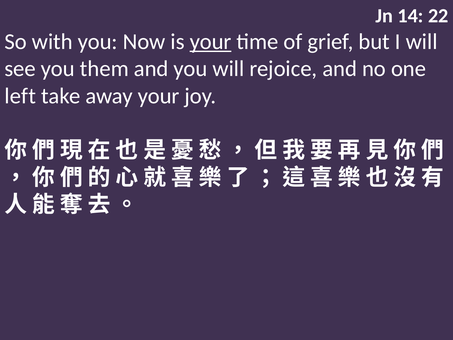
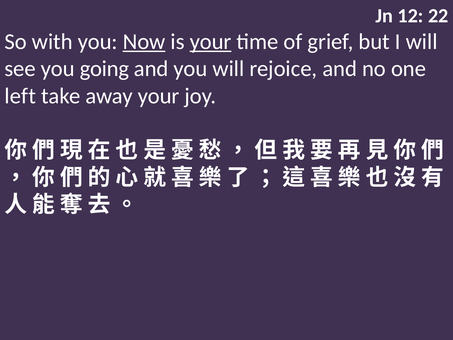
14: 14 -> 12 (411, 16)
Now underline: none -> present (144, 42)
them: them -> going (104, 69)
